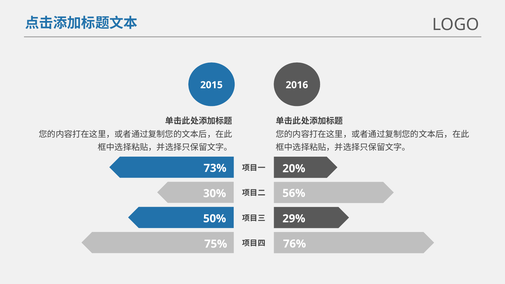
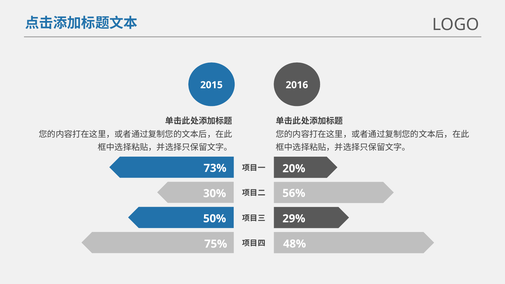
76%: 76% -> 48% (295, 244)
